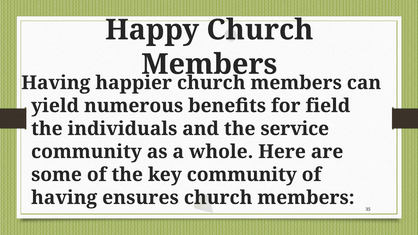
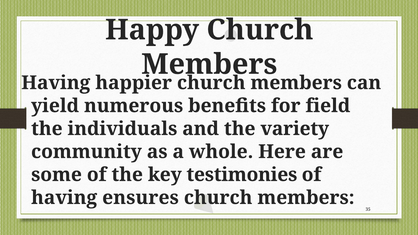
service: service -> variety (295, 129)
key community: community -> testimonies (242, 175)
